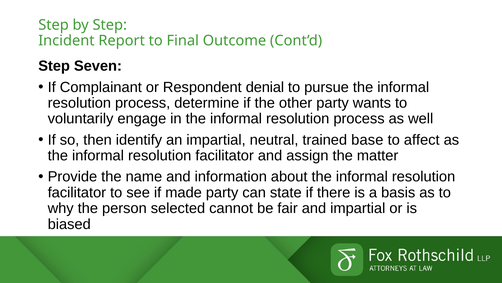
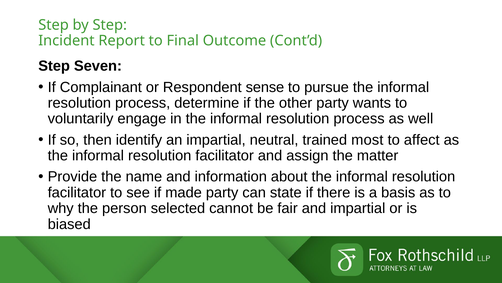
denial: denial -> sense (265, 87)
base: base -> most (367, 140)
